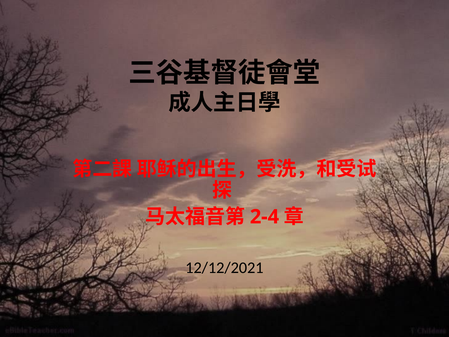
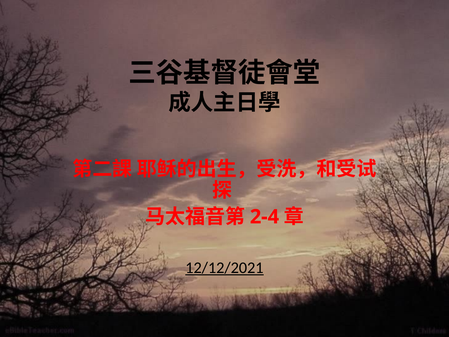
12/12/2021 underline: none -> present (224, 268)
